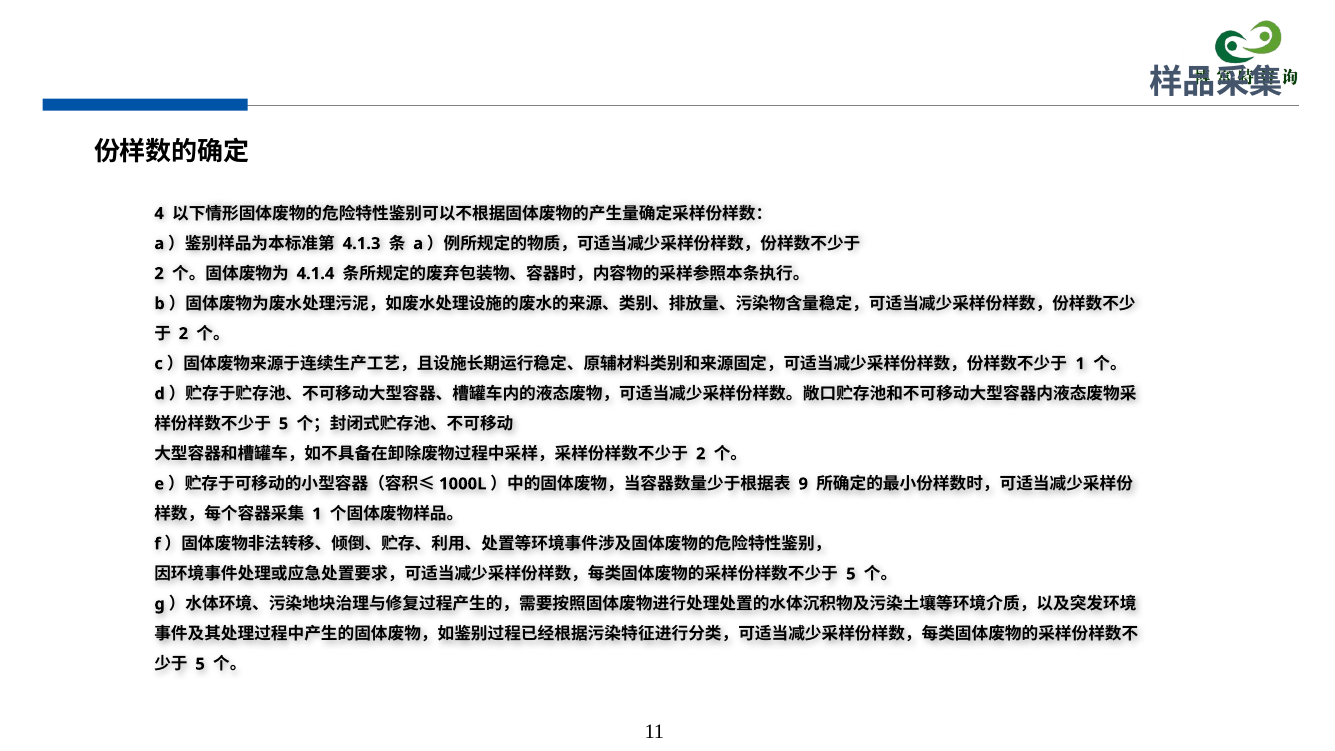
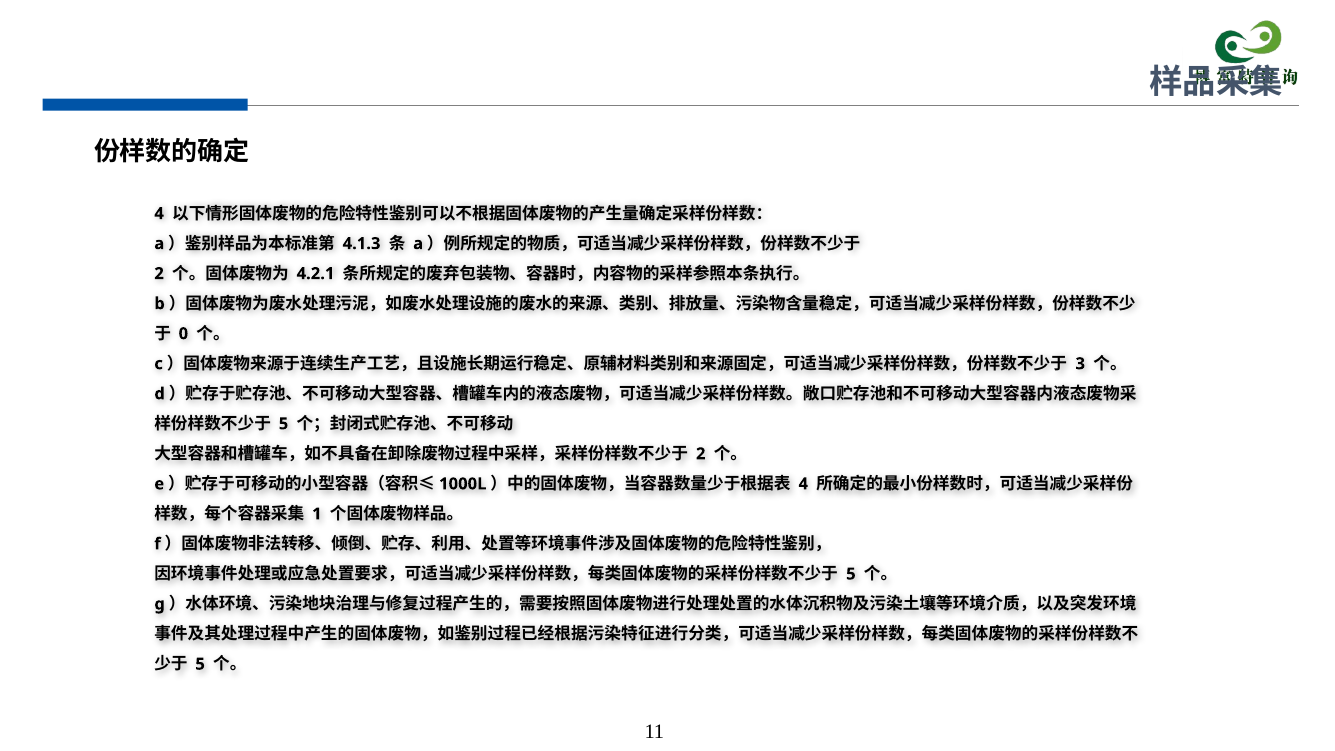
4.1.4: 4.1.4 -> 4.2.1 (316, 274)
2: 2 -> 0 (183, 334)
1: 1 -> 3 (1080, 364)
9: 9 -> 4 (803, 484)
